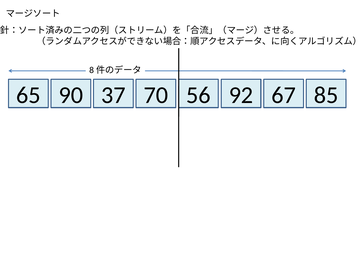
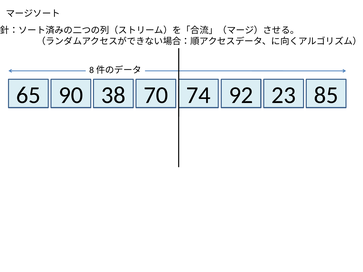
37: 37 -> 38 (113, 95)
56: 56 -> 74 (198, 95)
67: 67 -> 23 (284, 95)
